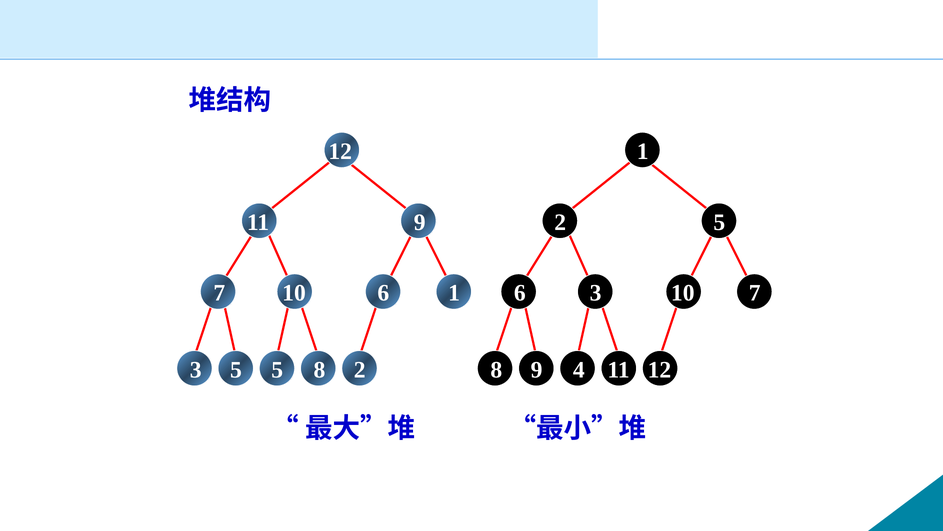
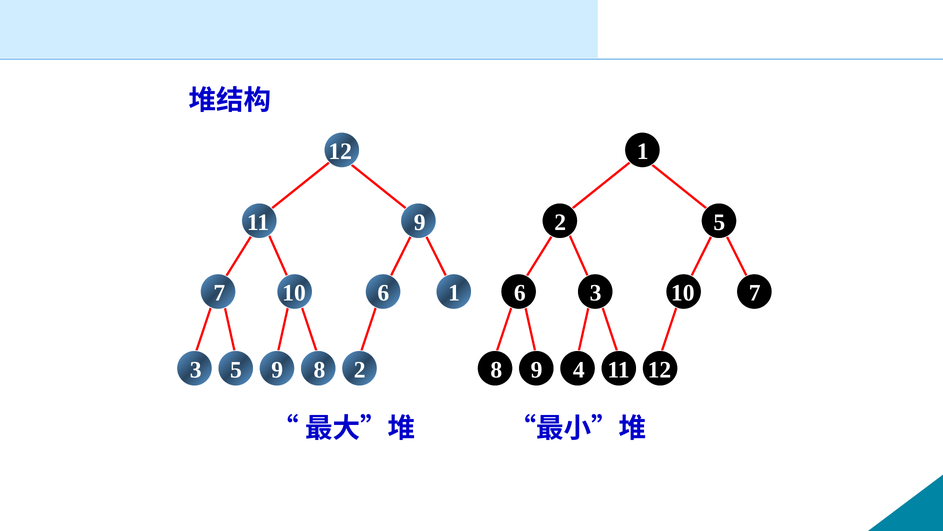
5 5: 5 -> 9 (277, 369)
